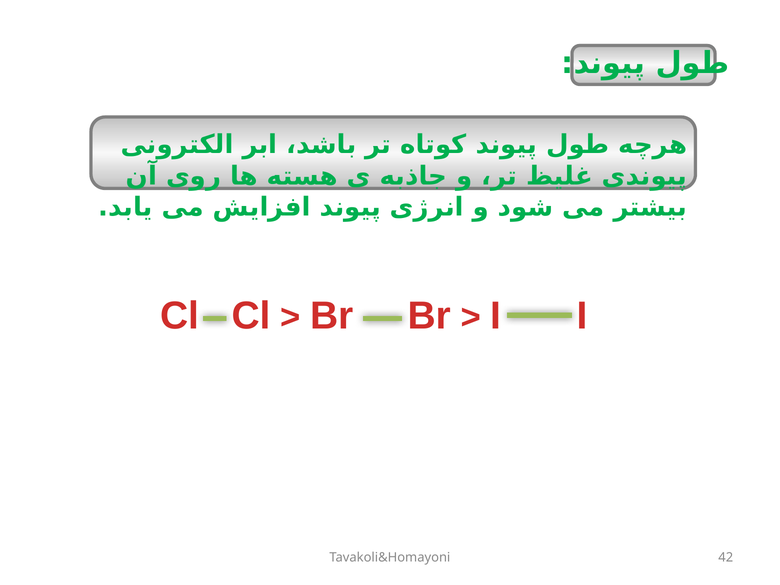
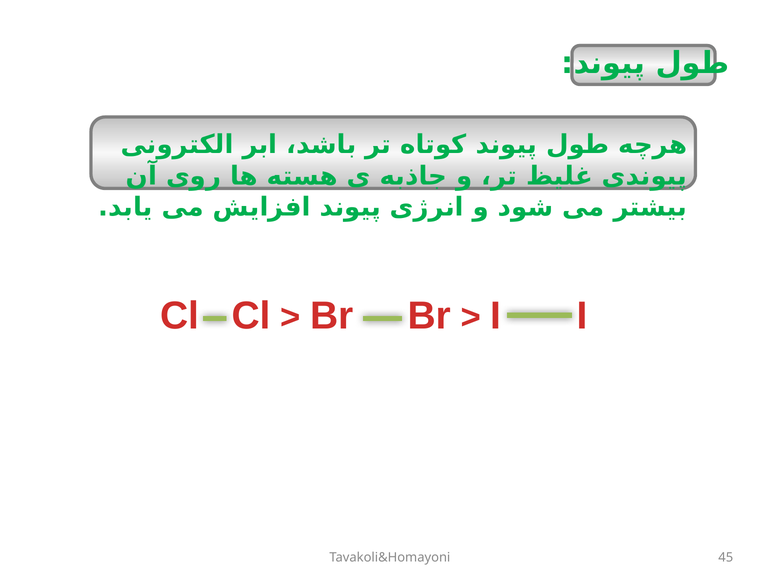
42: 42 -> 45 (726, 558)
